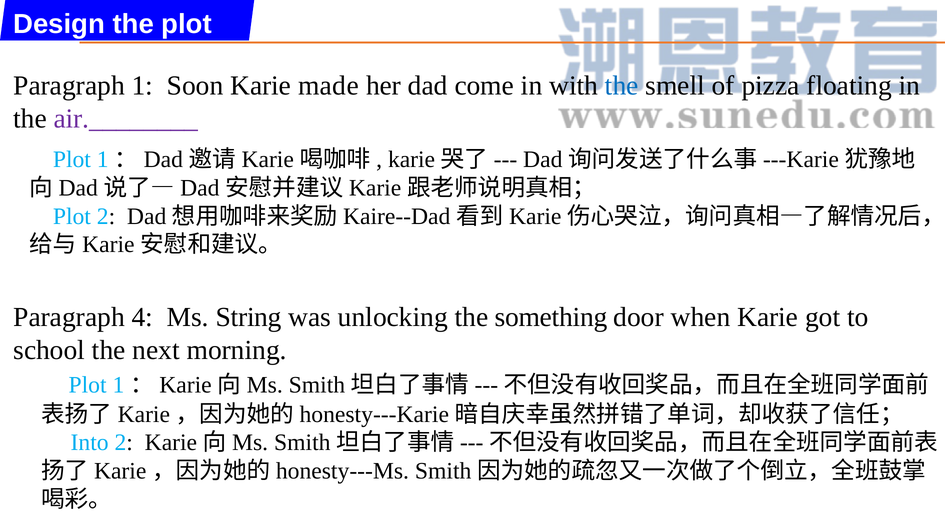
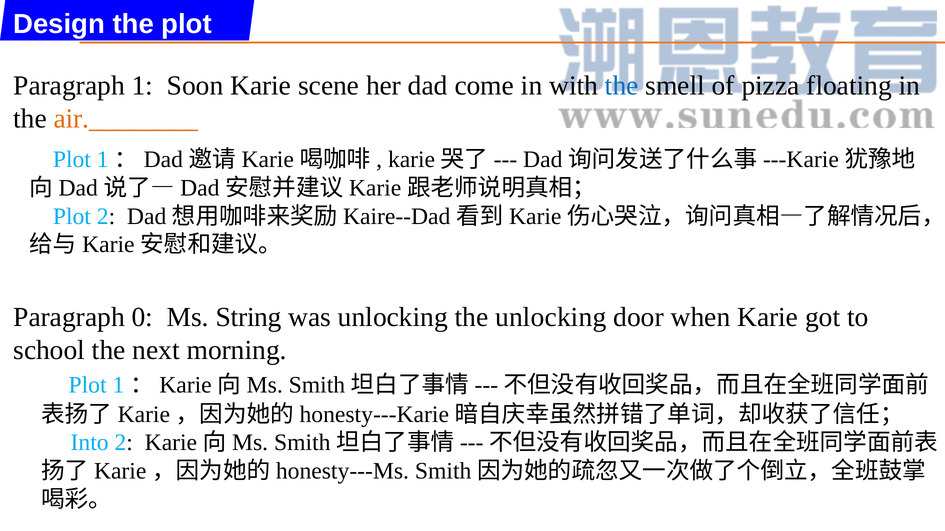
made: made -> scene (329, 86)
air.________ colour: purple -> orange (126, 119)
4: 4 -> 0 (142, 318)
the something: something -> unlocking (551, 318)
